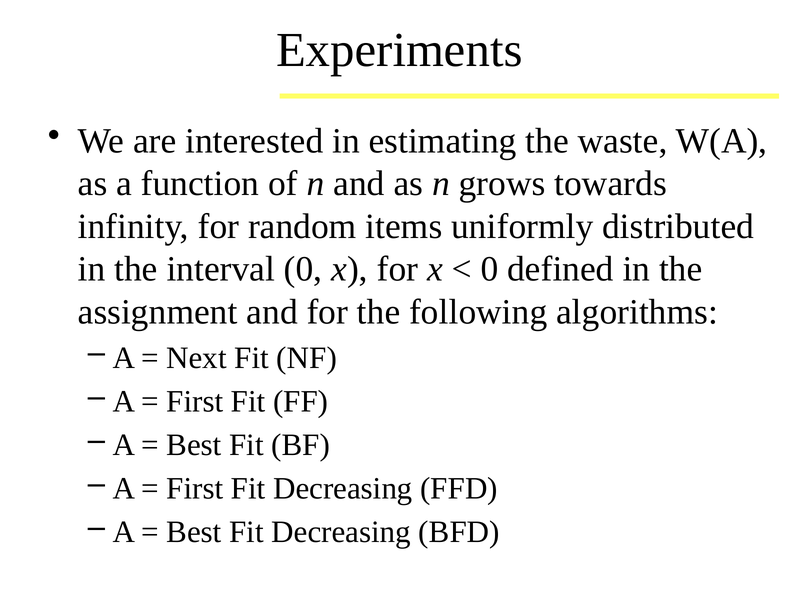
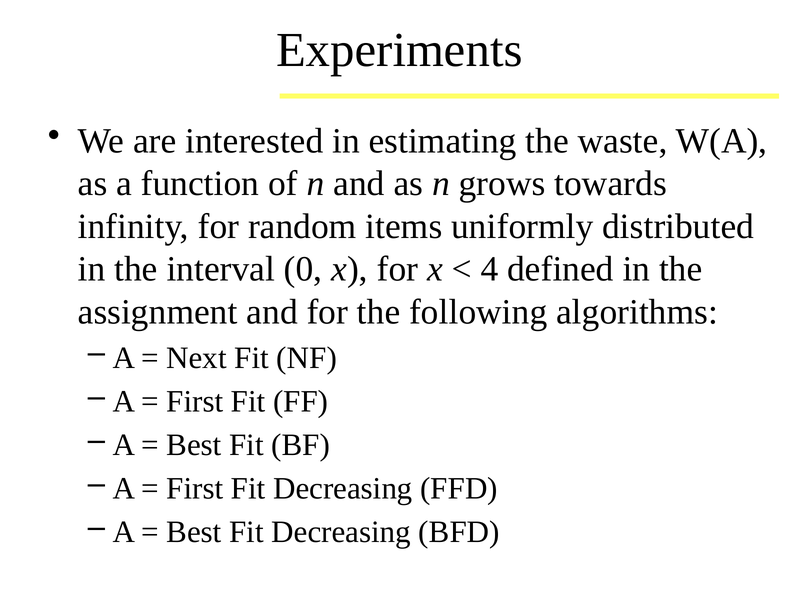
0: 0 -> 4 (489, 269)
